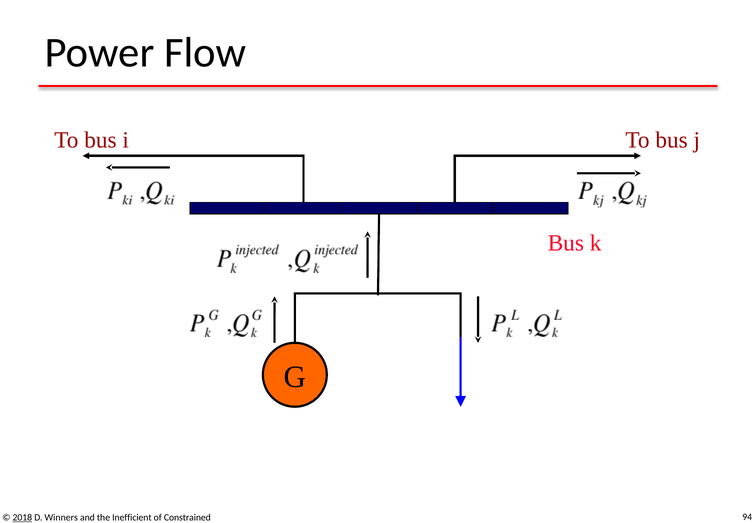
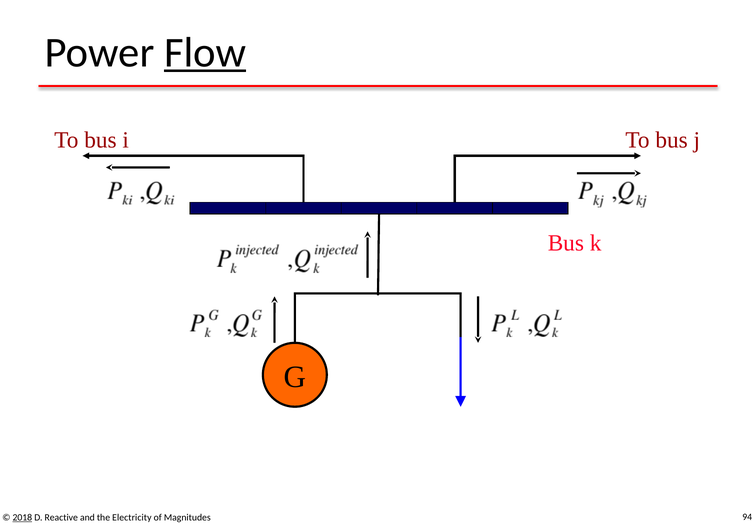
Flow underline: none -> present (205, 53)
Winners: Winners -> Reactive (61, 518)
Inefficient: Inefficient -> Electricity (132, 518)
Constrained: Constrained -> Magnitudes (187, 518)
